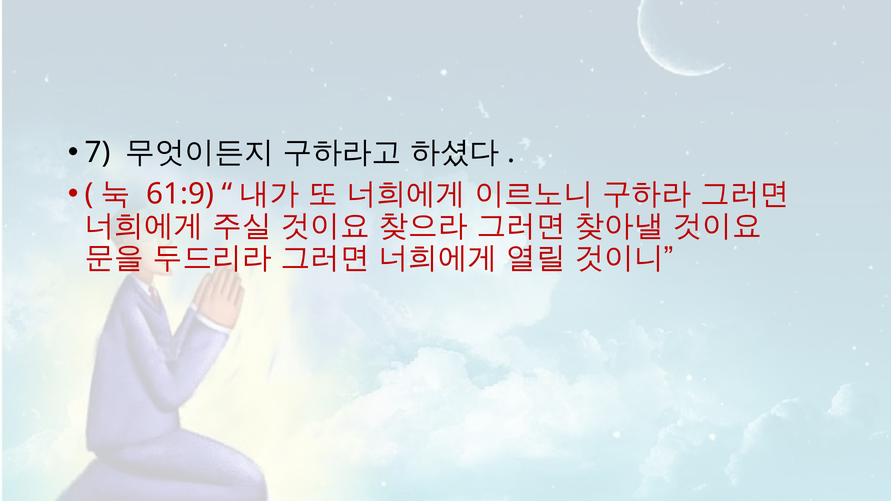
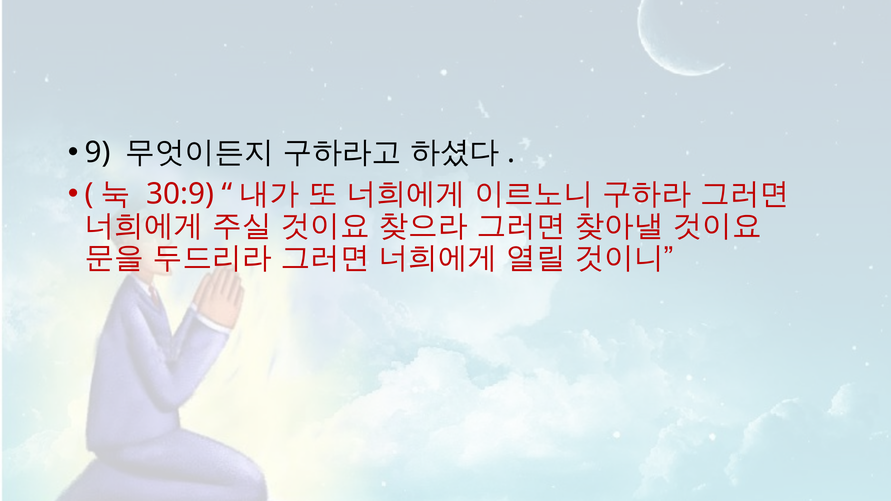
7: 7 -> 9 (98, 153)
61:9: 61:9 -> 30:9 (180, 194)
